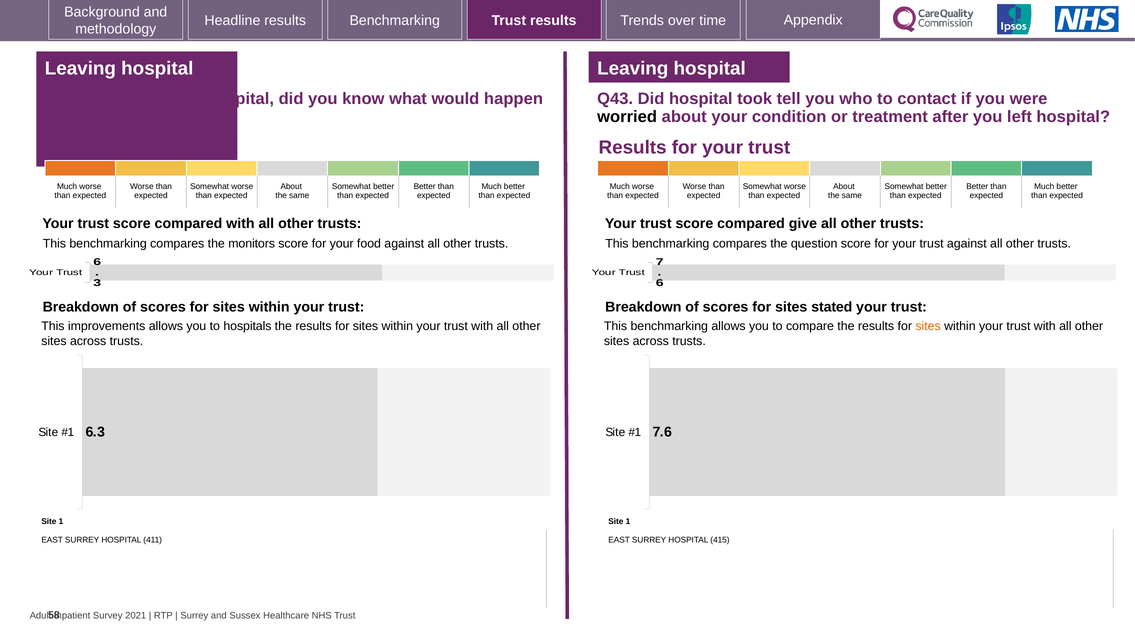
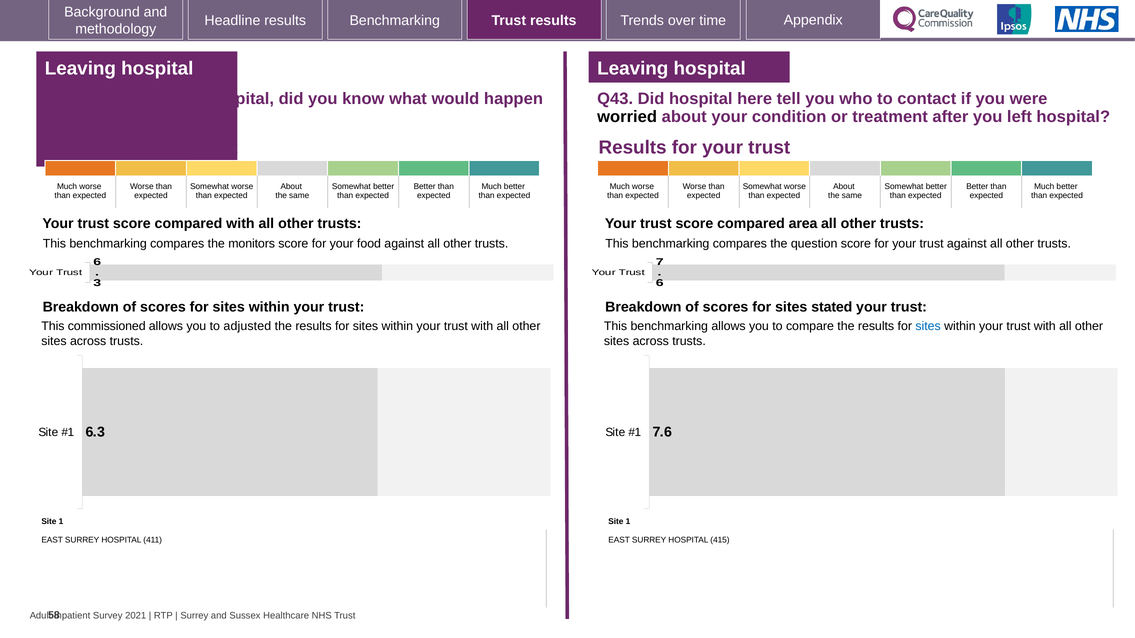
took: took -> here (755, 99)
give: give -> area (803, 224)
improvements: improvements -> commissioned (107, 326)
hospitals: hospitals -> adjusted (247, 326)
sites colour: orange -> blue (928, 326)
